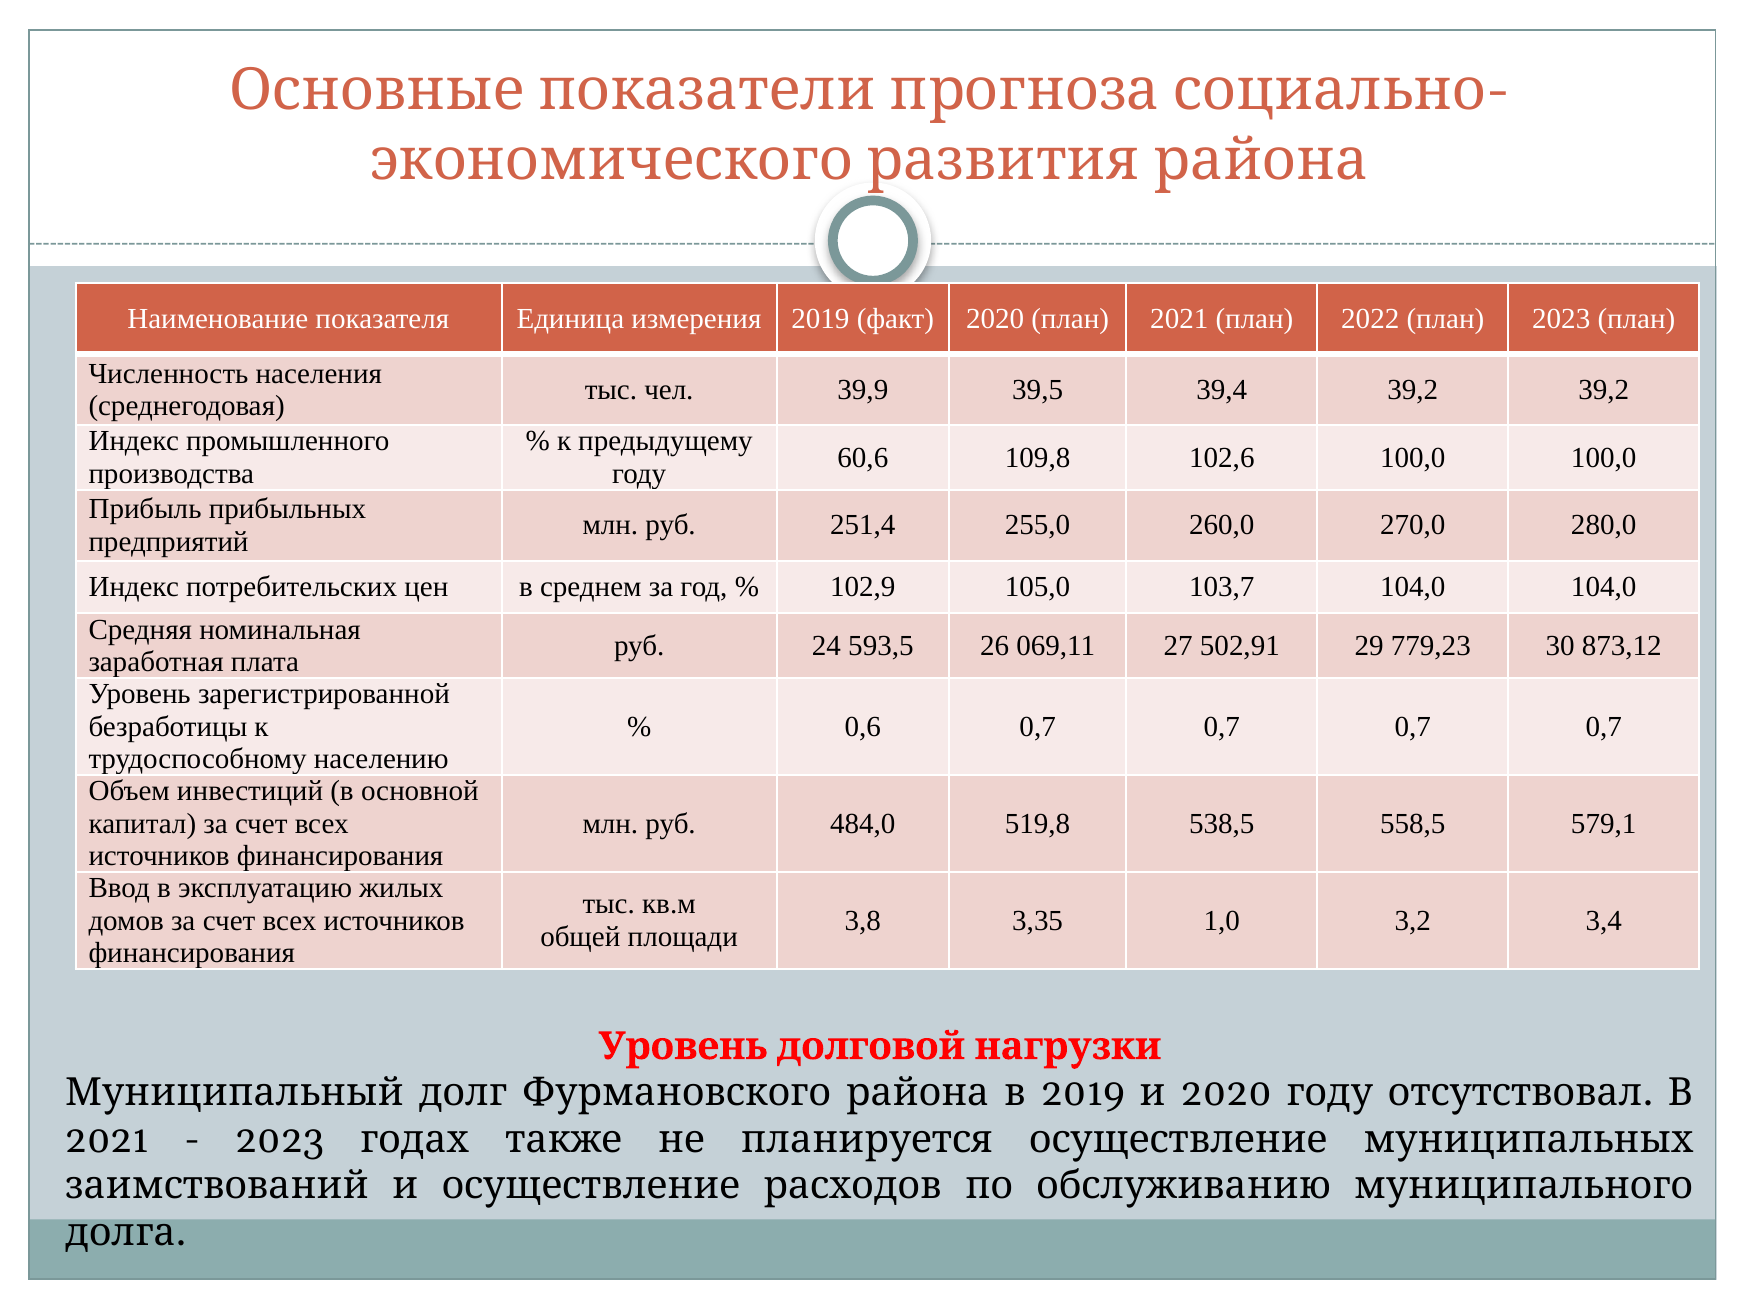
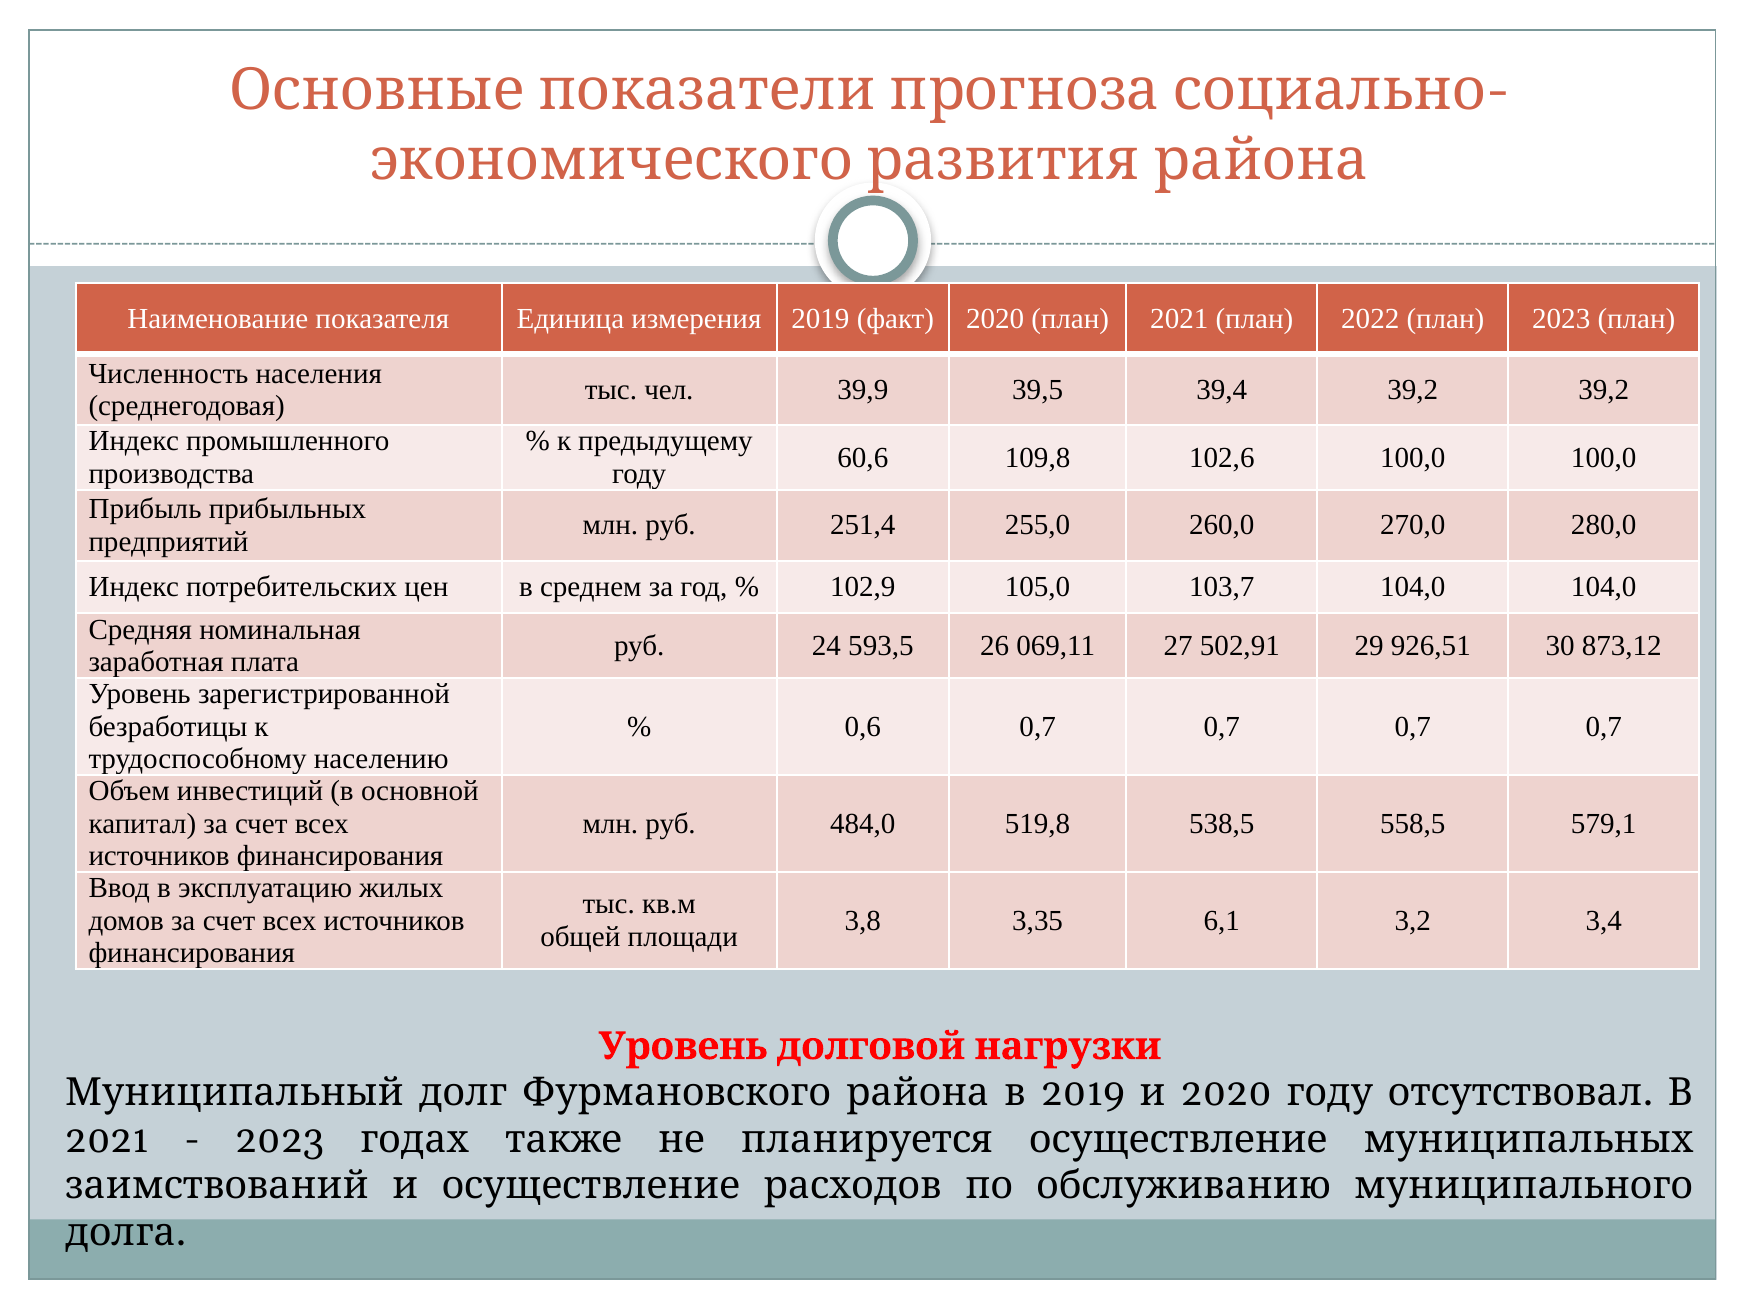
779,23: 779,23 -> 926,51 (1431, 646)
1,0: 1,0 -> 6,1 (1222, 921)
